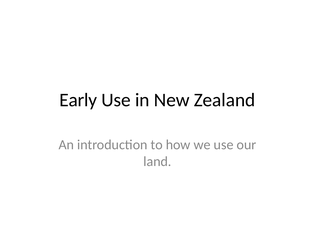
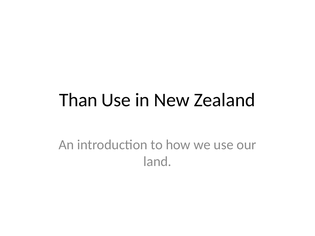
Early: Early -> Than (78, 100)
